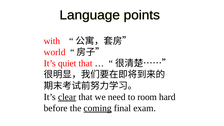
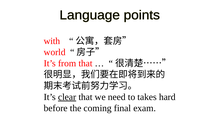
quiet: quiet -> from (67, 63)
room: room -> takes (147, 97)
coming underline: present -> none (98, 108)
